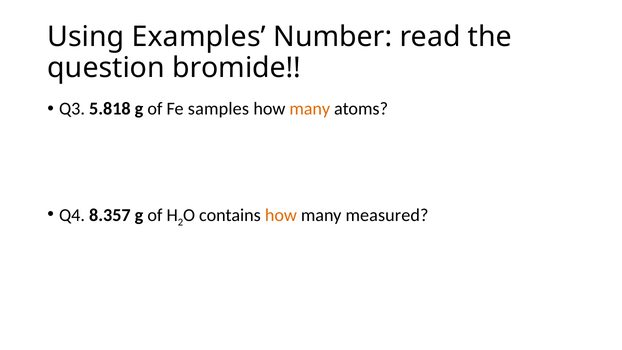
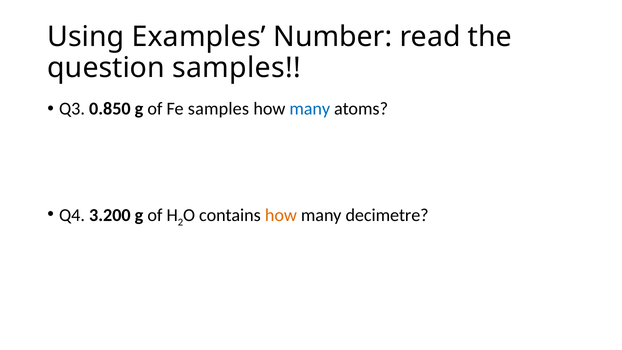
question bromide: bromide -> samples (236, 68)
5.818: 5.818 -> 0.850 (110, 109)
many colour: orange -> blue (310, 109)
8.357: 8.357 -> 3.200 (110, 215)
measured: measured -> decimetre (387, 215)
